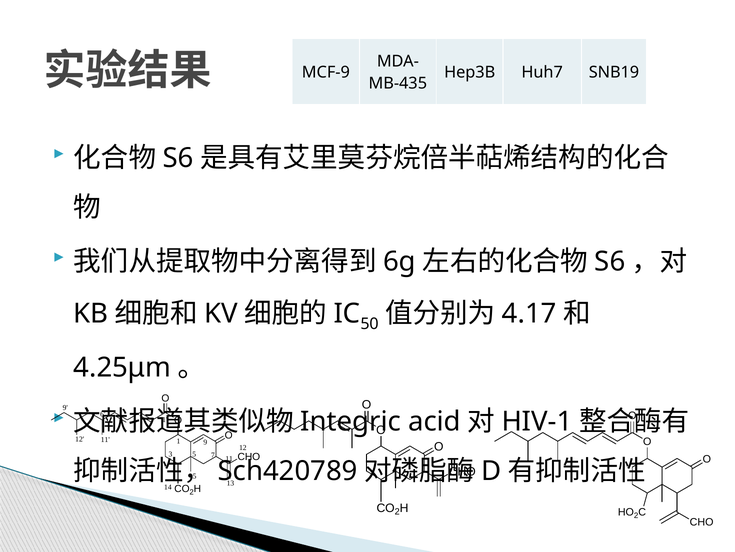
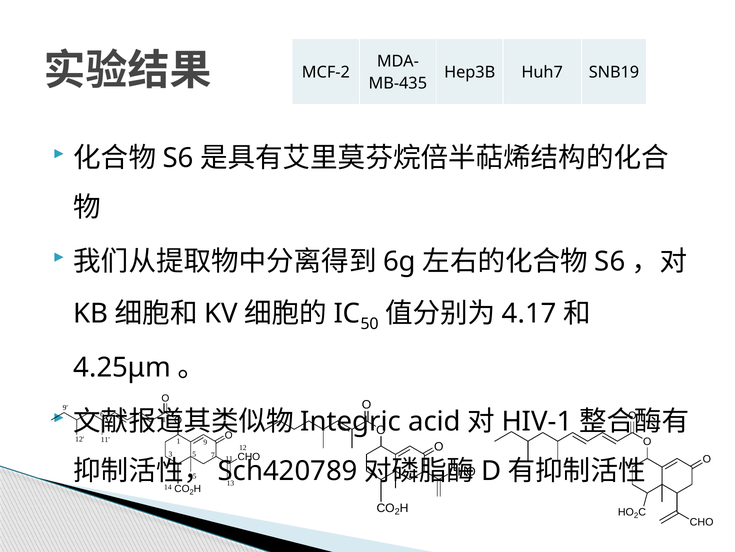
MCF-9: MCF-9 -> MCF-2 (326, 72)
